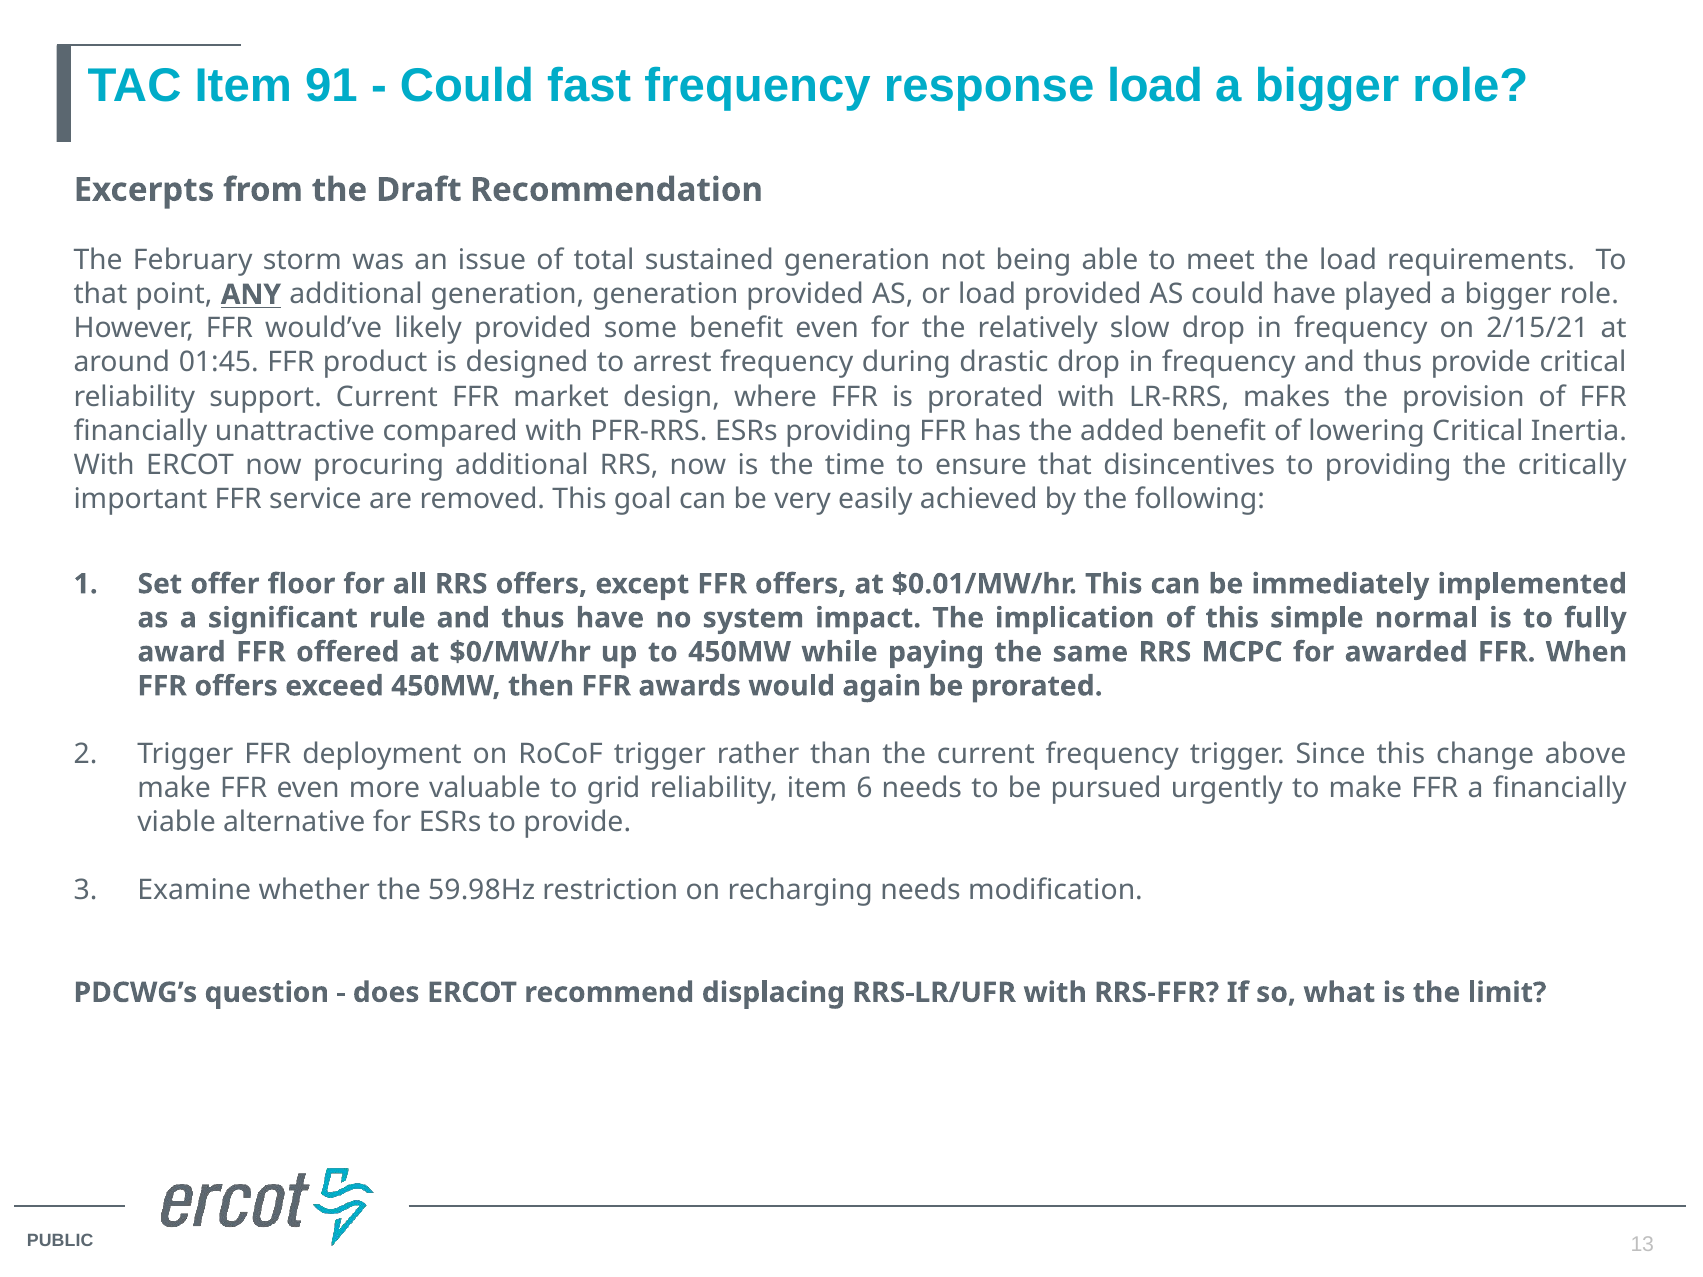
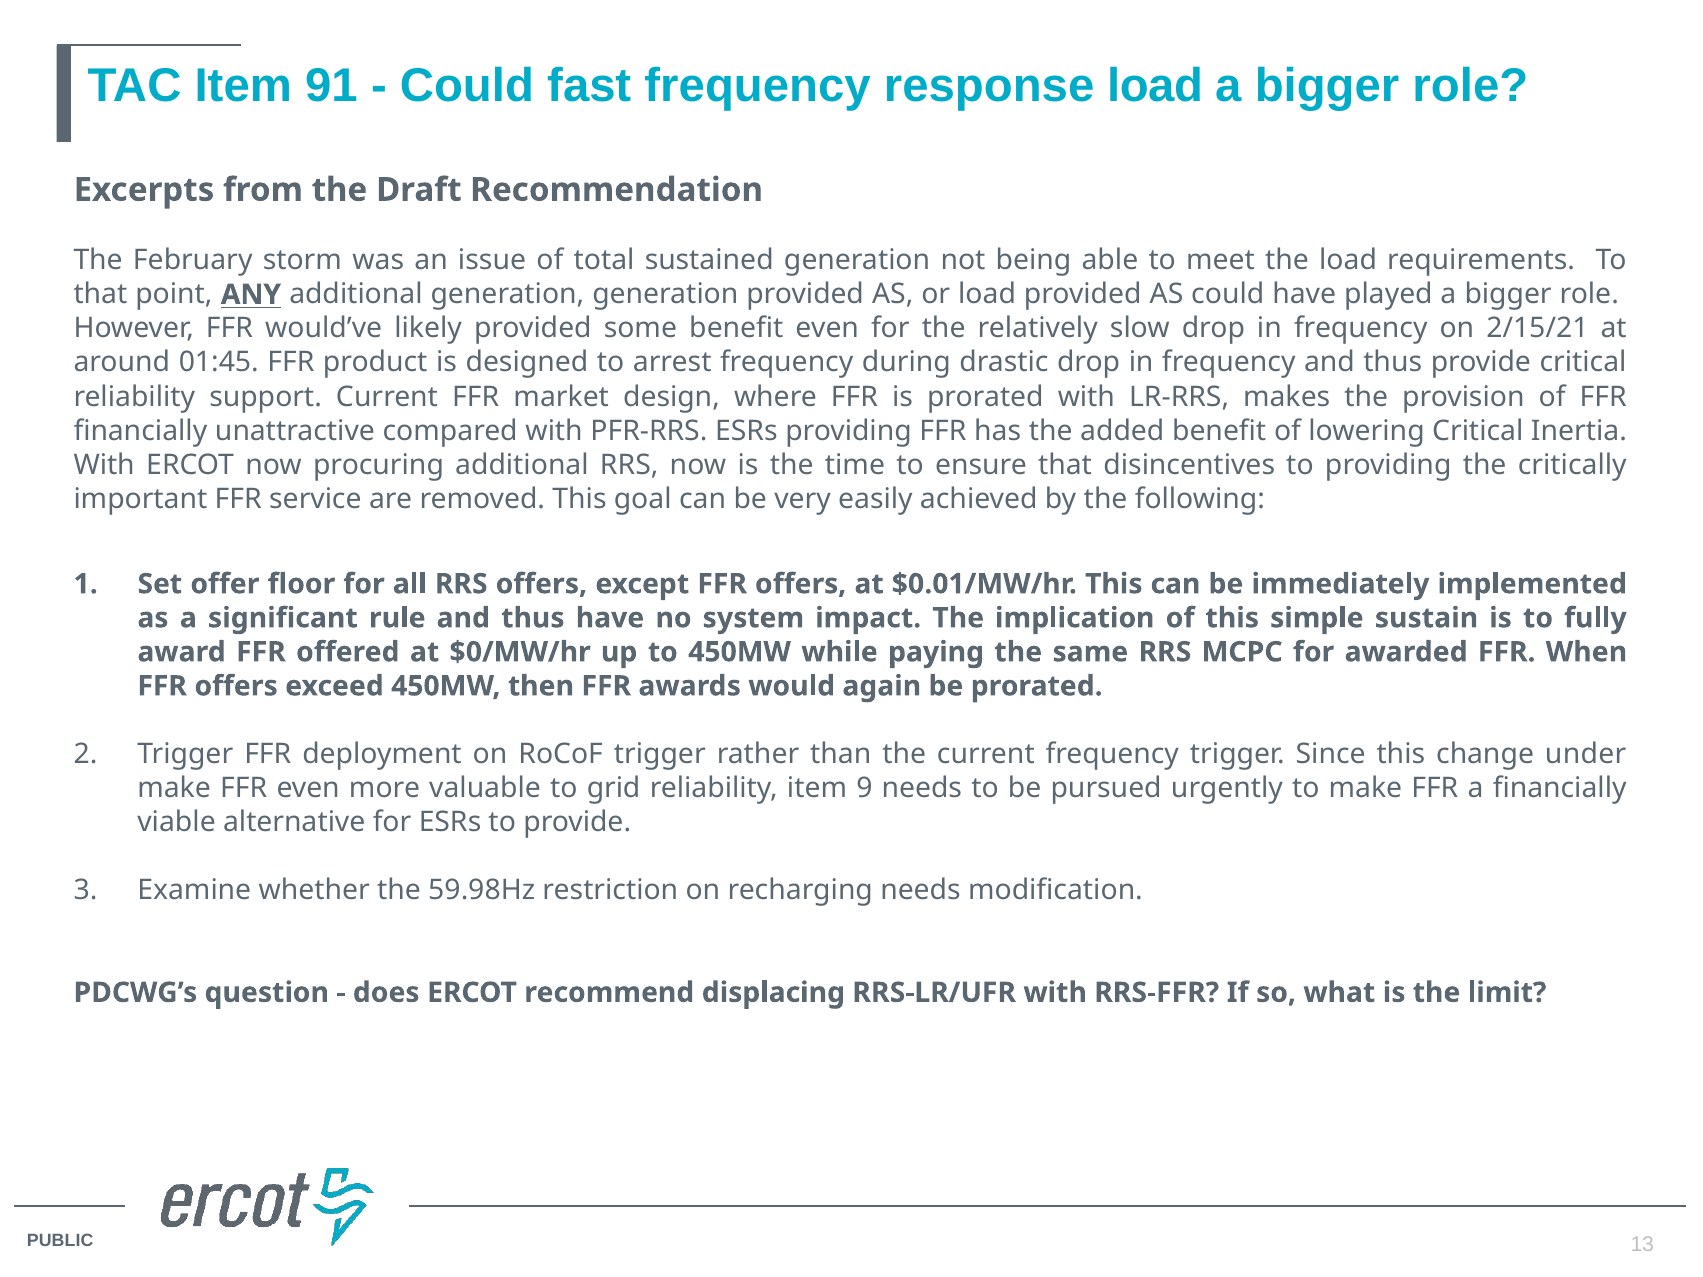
normal: normal -> sustain (1426, 618)
above: above -> under (1586, 754)
6: 6 -> 9 (864, 788)
